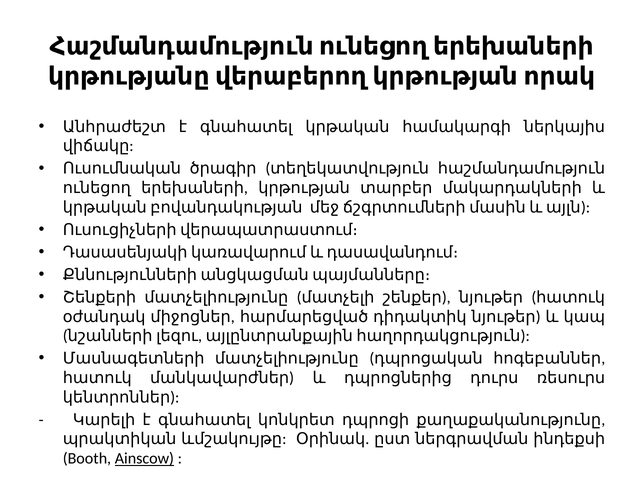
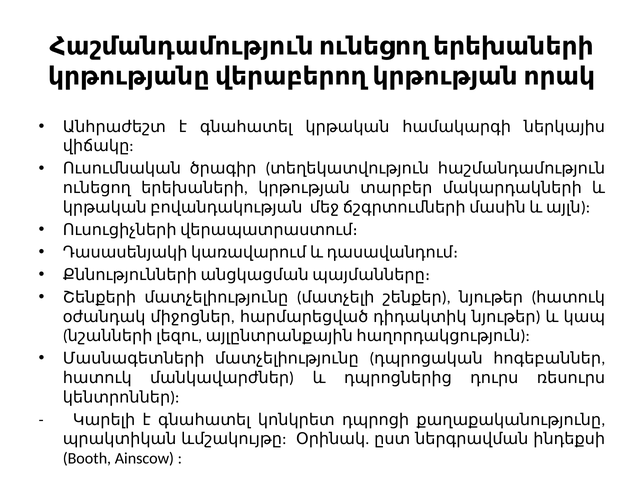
Ainscow underline: present -> none (144, 458)
